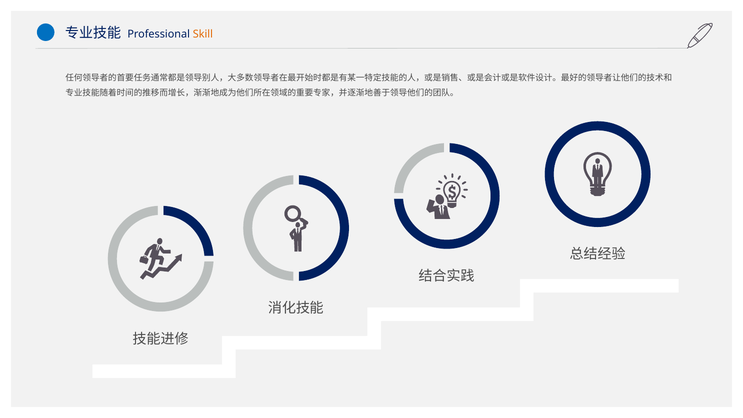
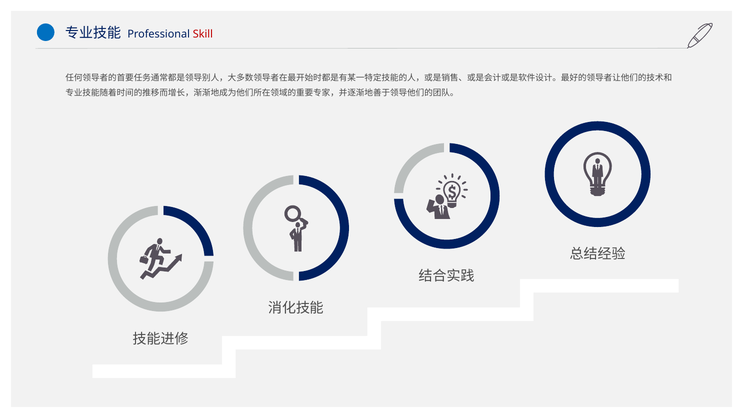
Skill colour: orange -> red (203, 34)
